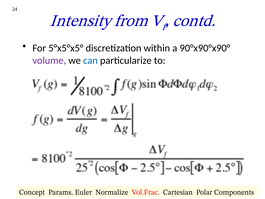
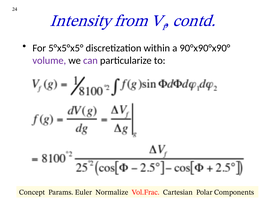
can colour: blue -> purple (90, 60)
